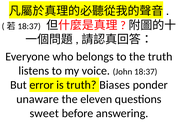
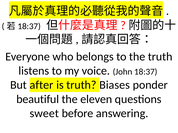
error: error -> after (42, 85)
unaware: unaware -> beautiful (38, 100)
